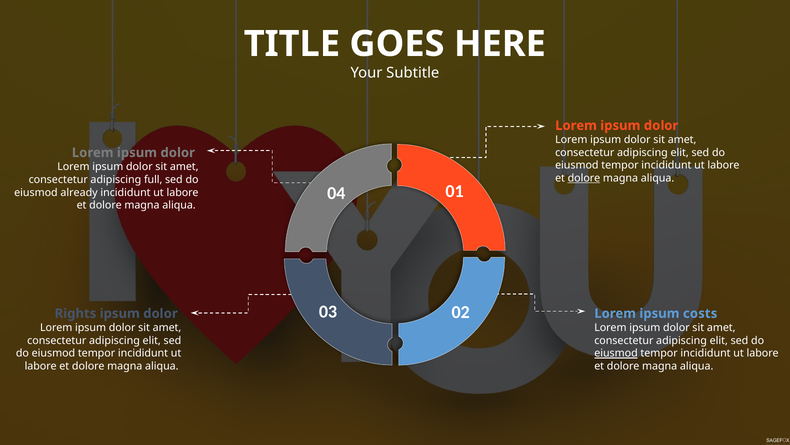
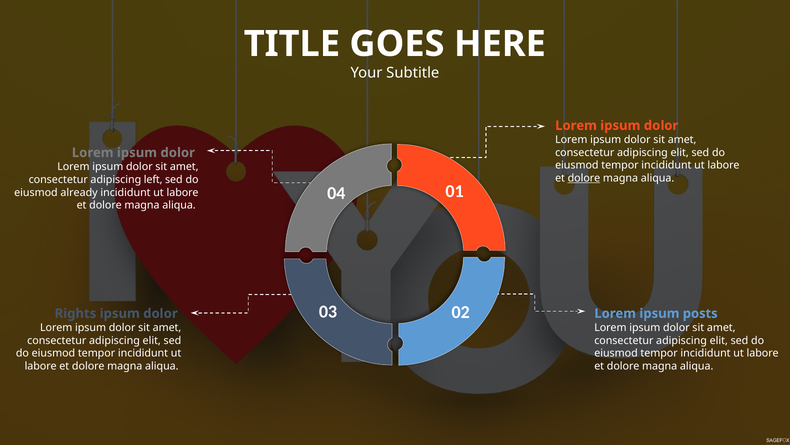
full: full -> left (153, 179)
costs: costs -> posts (700, 313)
eiusmod underline: present -> none (616, 353)
